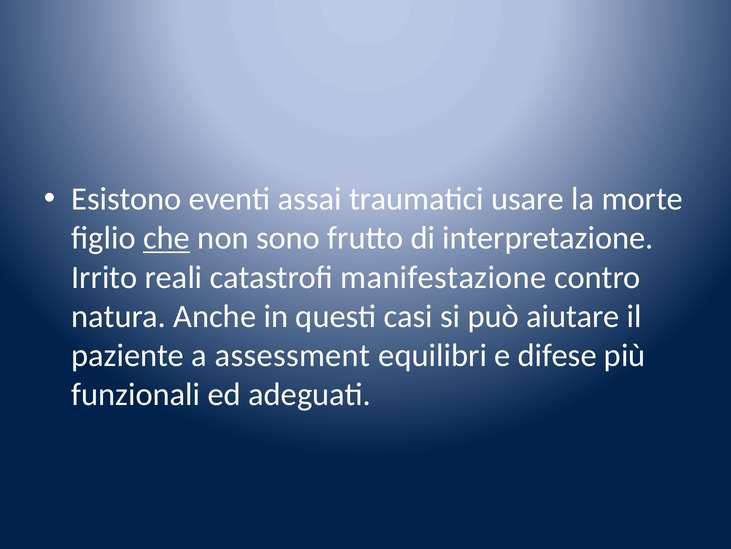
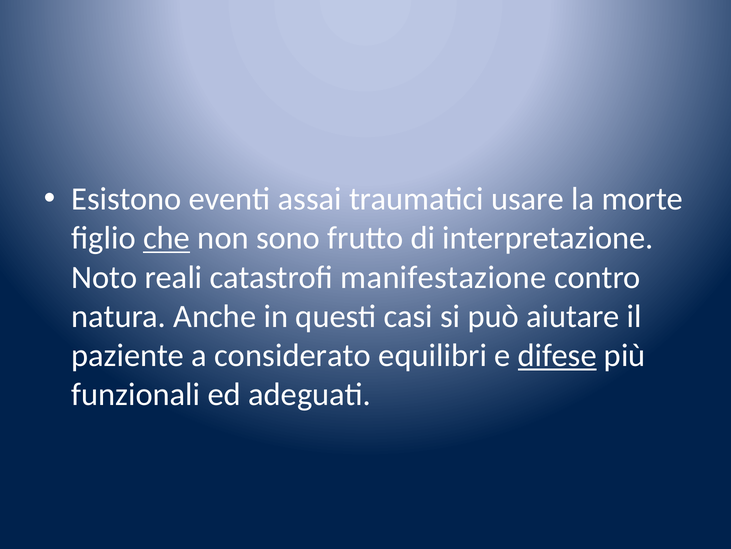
Irrito: Irrito -> Noto (104, 277)
assessment: assessment -> considerato (293, 355)
difese underline: none -> present (557, 355)
